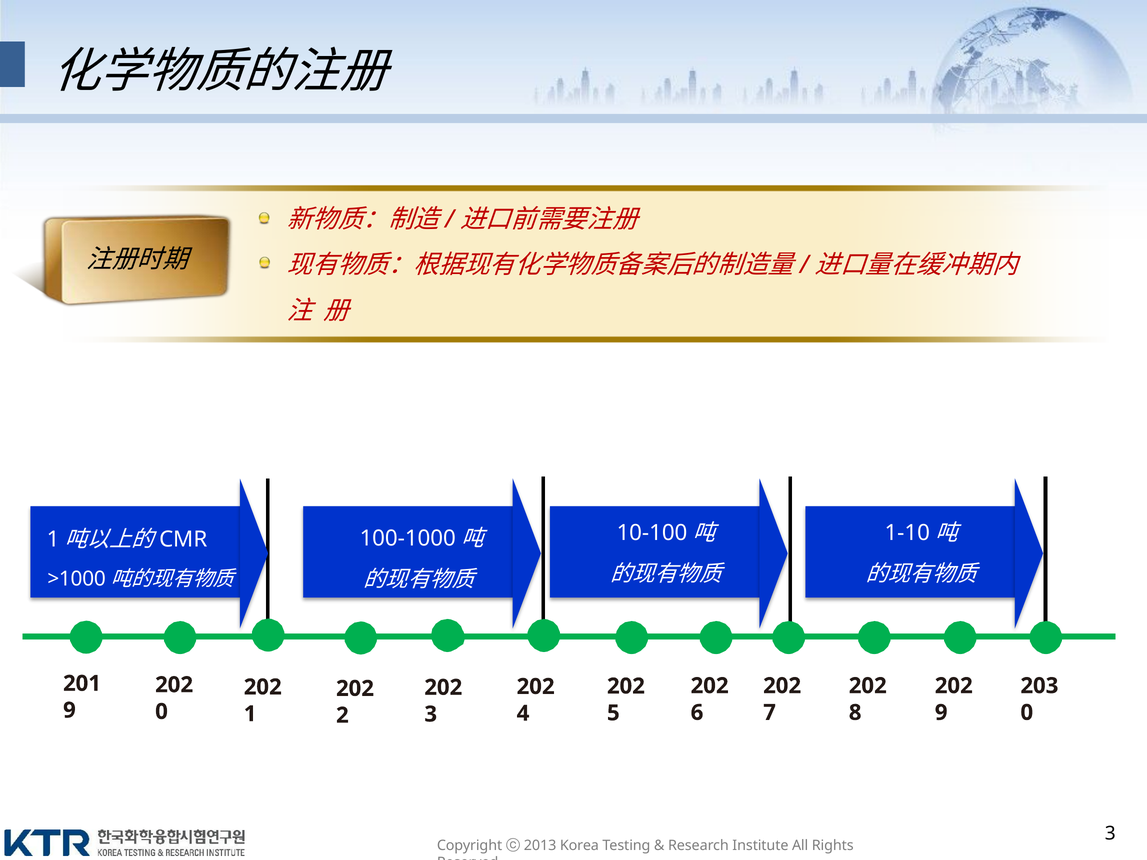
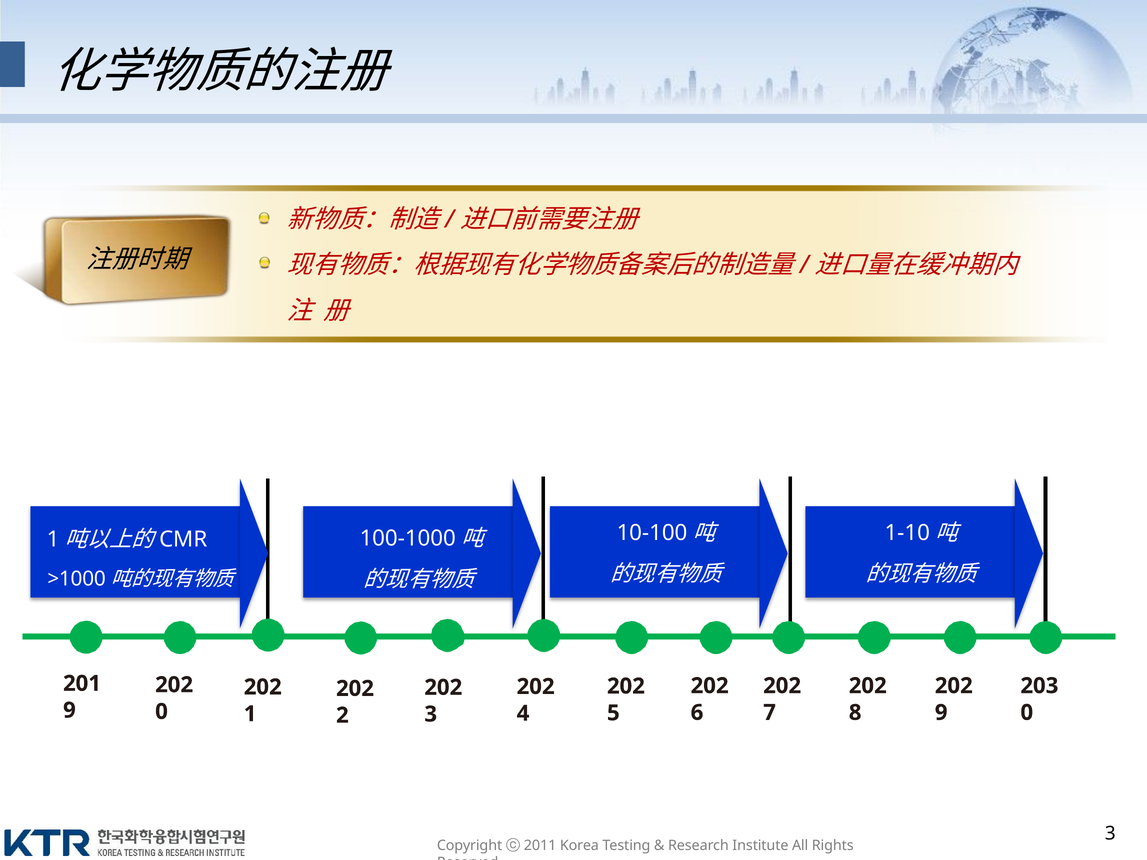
2013: 2013 -> 2011 (540, 846)
